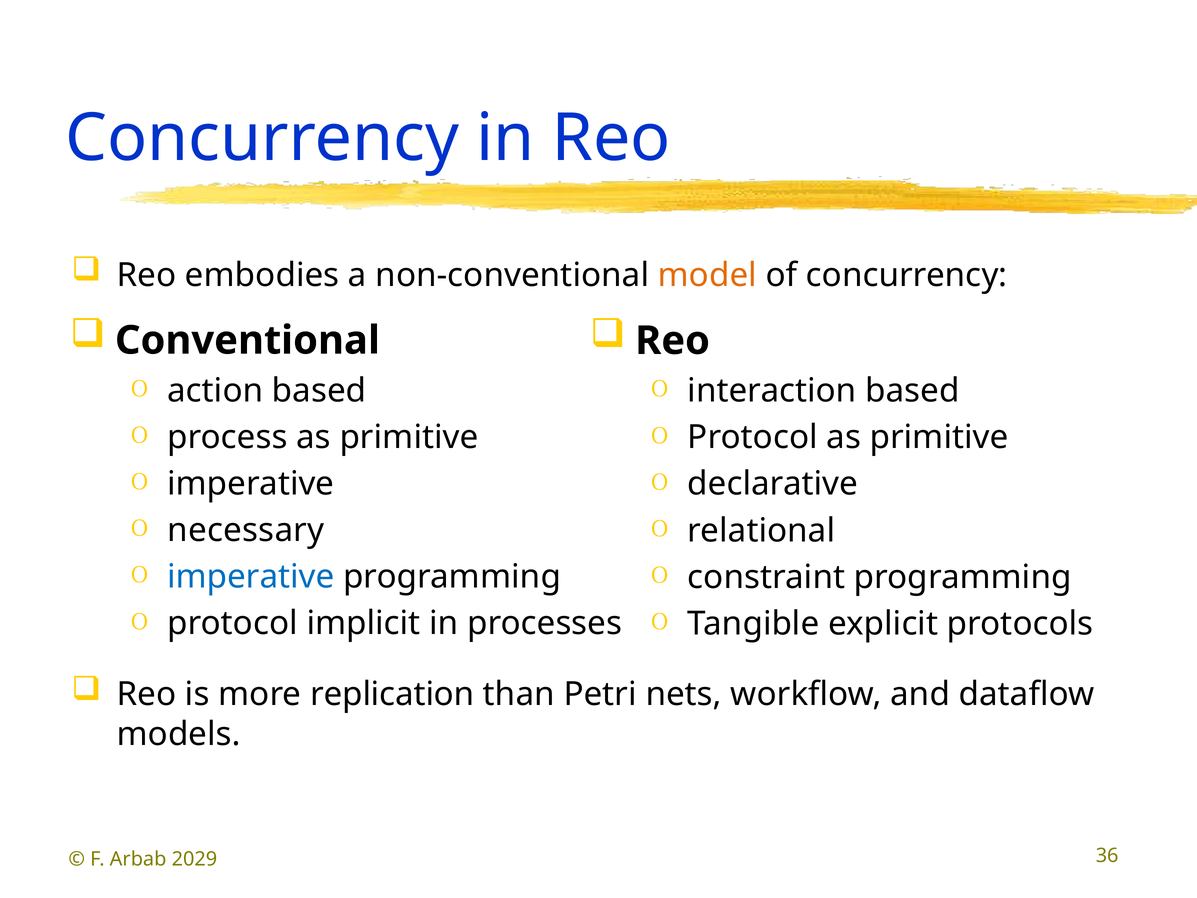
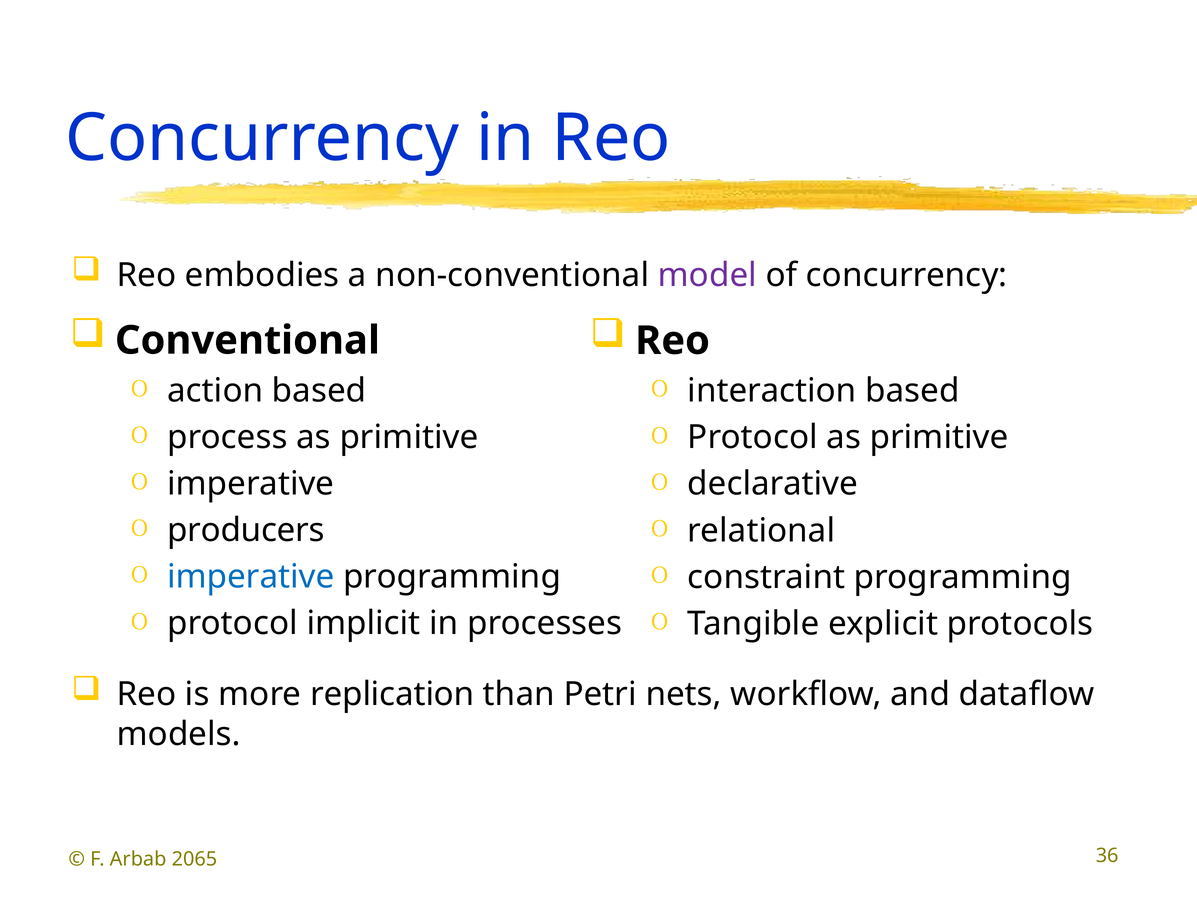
model colour: orange -> purple (707, 275)
necessary: necessary -> producers (246, 530)
2029: 2029 -> 2065 (194, 859)
